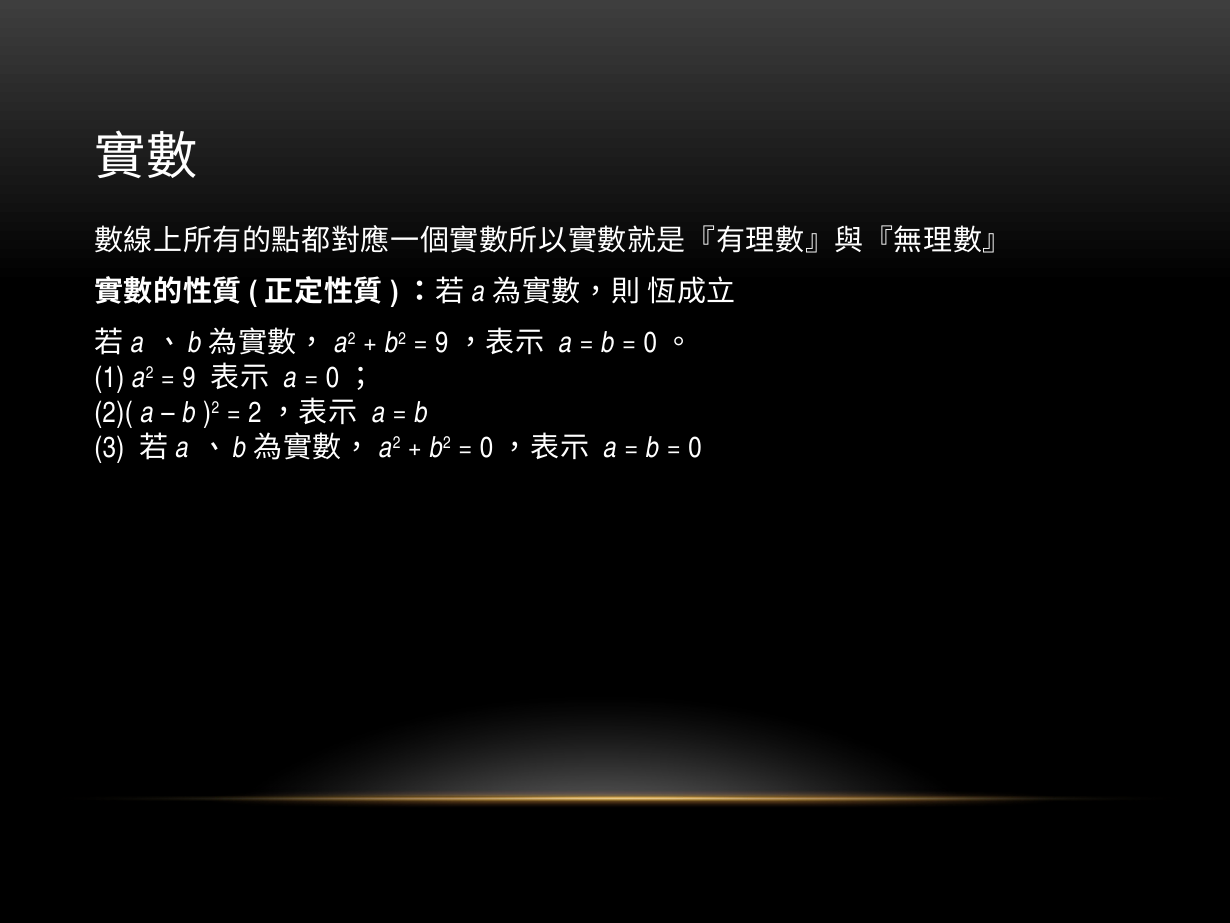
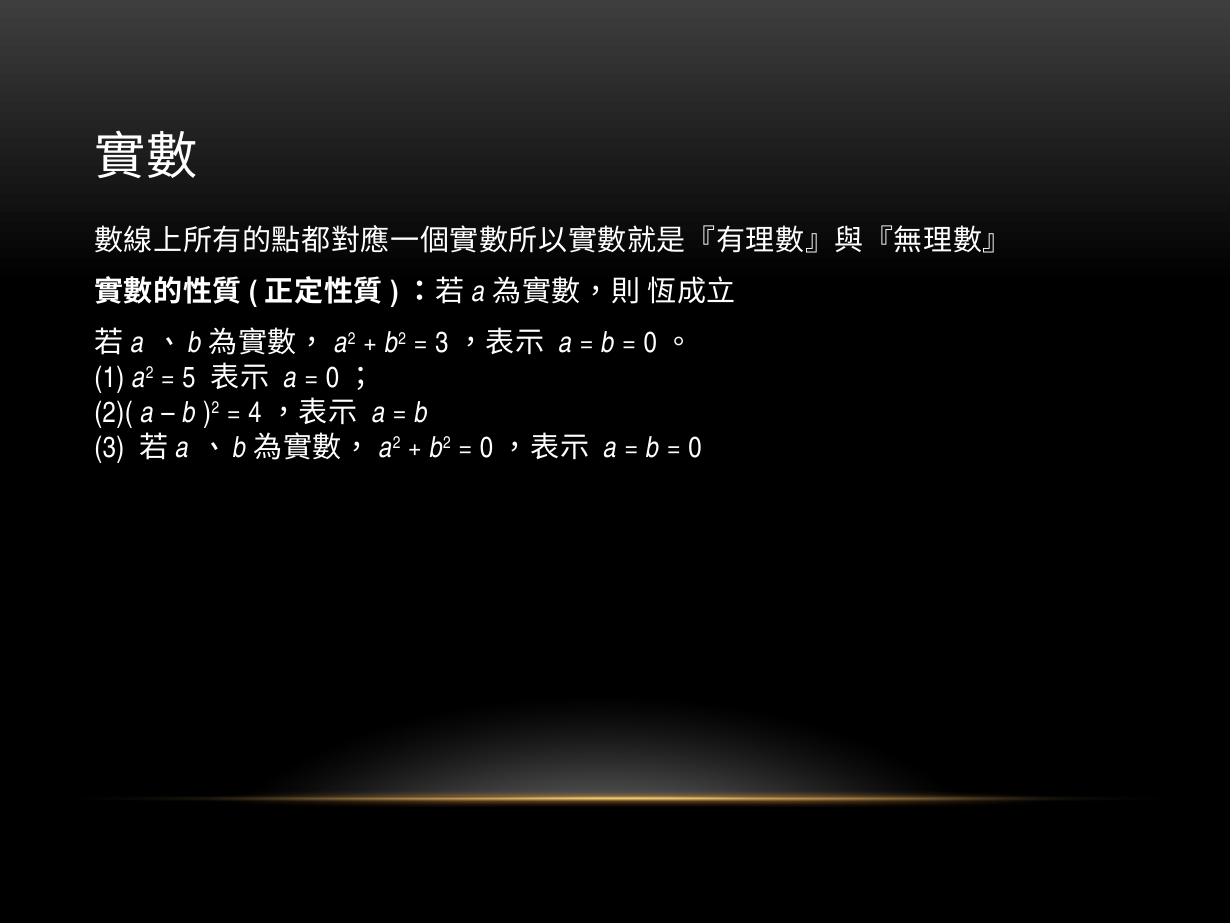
9: 9 -> 3 (442, 343)
9: 9 -> 5 (189, 378)
2: 2 -> 4 (255, 413)
